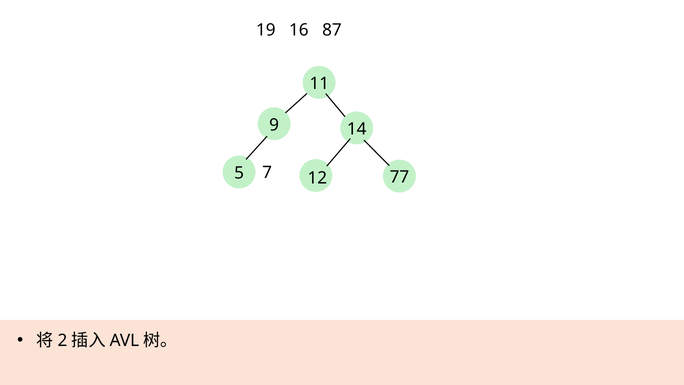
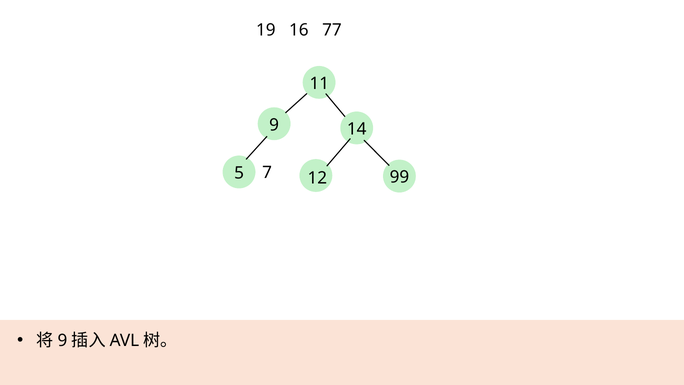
87: 87 -> 77 (332, 30)
77: 77 -> 99 (399, 177)
2: 2 -> 9 (62, 340)
